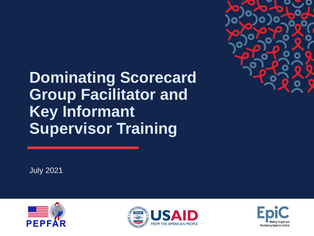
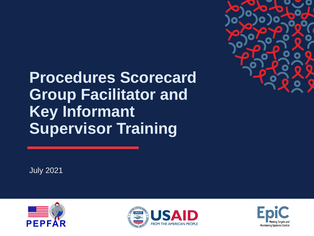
Dominating: Dominating -> Procedures (73, 78)
